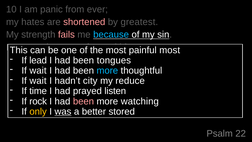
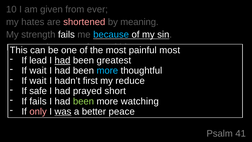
panic: panic -> given (51, 9)
greatest: greatest -> meaning (139, 22)
fails colour: pink -> white (66, 35)
had underline: none -> present (62, 60)
tongues: tongues -> greatest (114, 60)
city: city -> first (90, 81)
time: time -> safe (38, 91)
listen: listen -> short (115, 91)
If rock: rock -> fails (38, 101)
been colour: pink -> light green (83, 101)
only colour: yellow -> pink (38, 111)
stored: stored -> peace (122, 111)
22: 22 -> 41 (241, 133)
